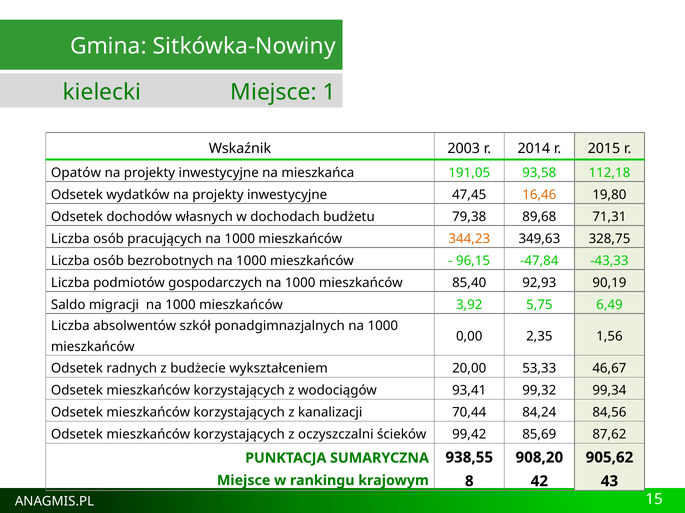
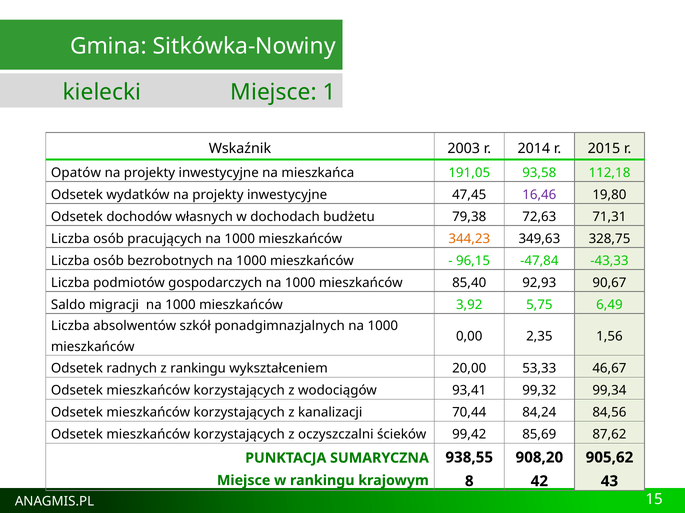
16,46 colour: orange -> purple (539, 195)
89,68: 89,68 -> 72,63 (539, 217)
90,19: 90,19 -> 90,67 (609, 283)
z budżecie: budżecie -> rankingu (198, 369)
